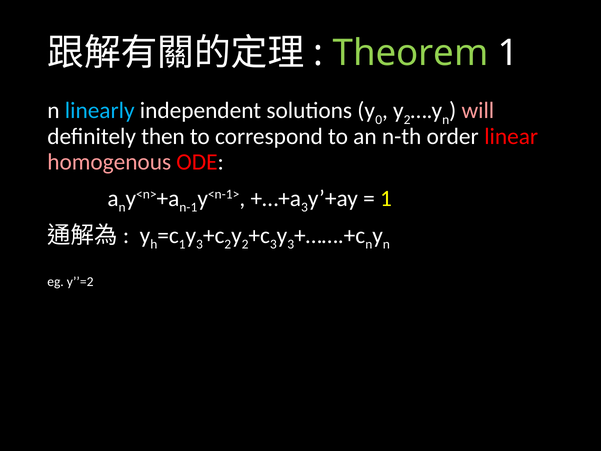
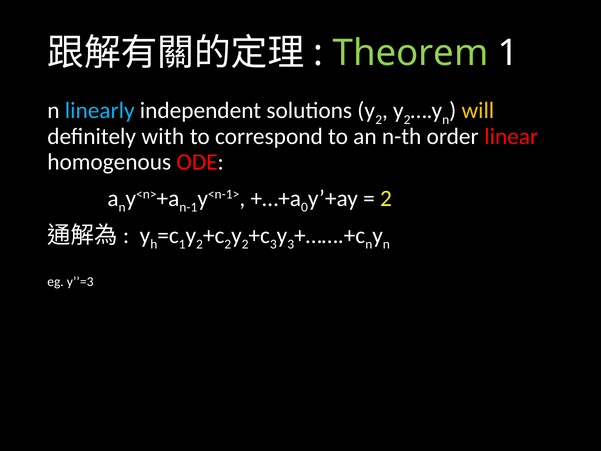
0: 0 -> 2 (379, 120)
will colour: pink -> yellow (478, 111)
then: then -> with (163, 137)
homogenous colour: pink -> white (109, 162)
3: 3 -> 0 (305, 207)
1: 1 -> 2 (386, 198)
3: 3 -> 2 (199, 244)
y’’=2: y’’=2 -> y’’=3 (80, 281)
